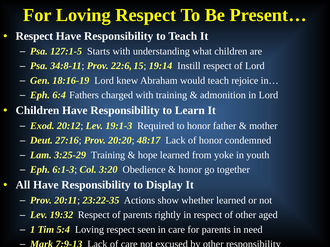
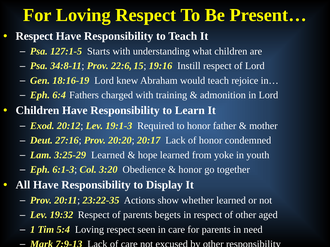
19:14: 19:14 -> 19:16 (161, 66)
48:17: 48:17 -> 20:17 (149, 141)
3:25-29 Training: Training -> Learned (108, 155)
rightly: rightly -> begets (168, 215)
